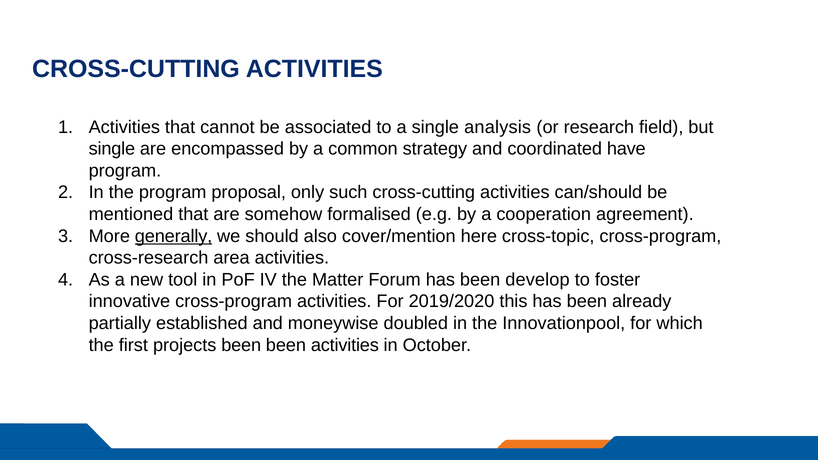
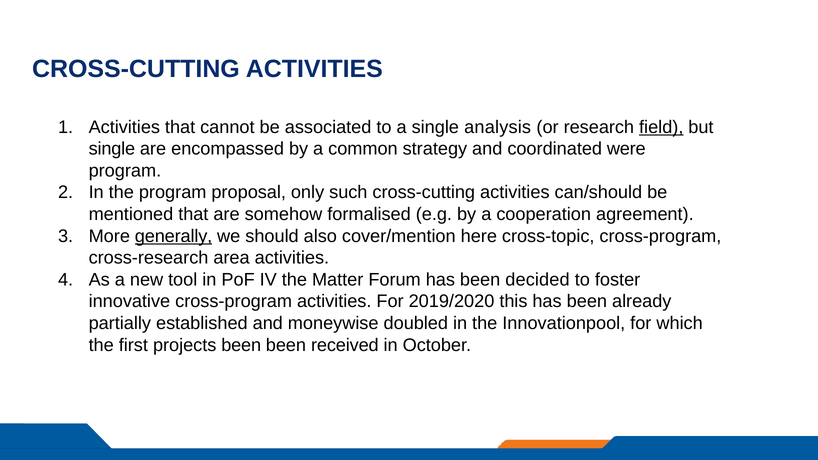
field underline: none -> present (661, 127)
have: have -> were (626, 149)
develop: develop -> decided (537, 280)
been activities: activities -> received (345, 345)
